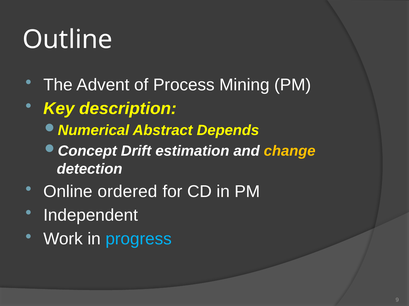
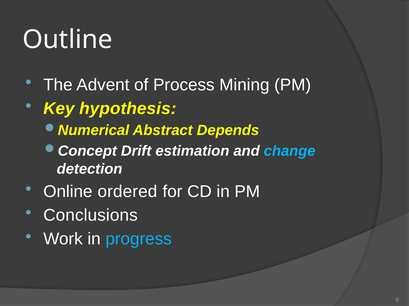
description: description -> hypothesis (128, 109)
change colour: yellow -> light blue (290, 151)
Independent: Independent -> Conclusions (91, 216)
